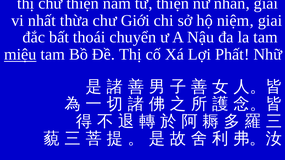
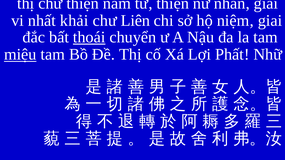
thừa: thừa -> khải (74, 21)
Giới: Giới -> Liên (135, 21)
thoái underline: none -> present (89, 37)
